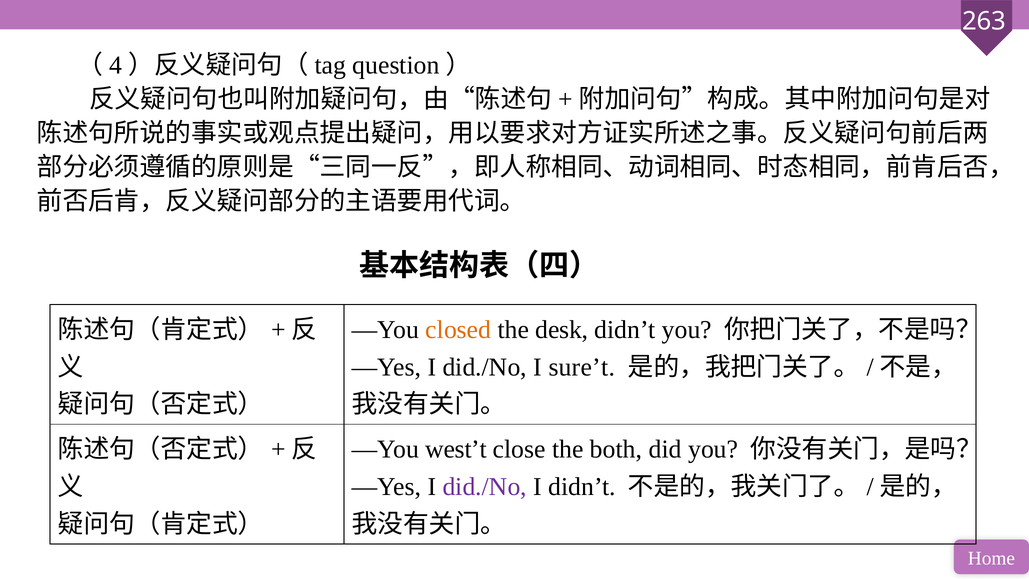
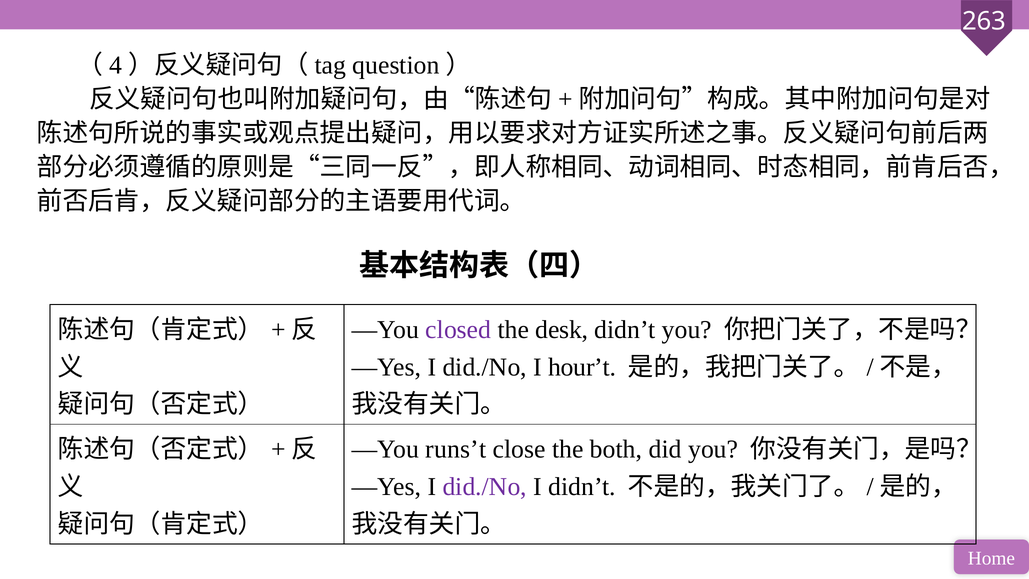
closed colour: orange -> purple (458, 330)
sure’t: sure’t -> hour’t (582, 367)
west’t: west’t -> runs’t (456, 449)
